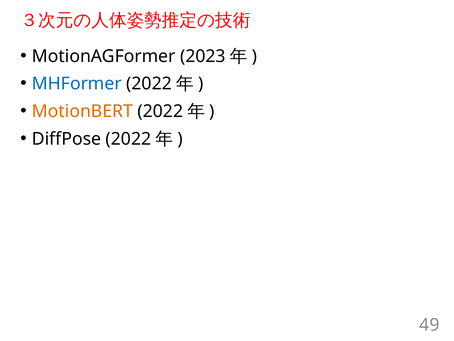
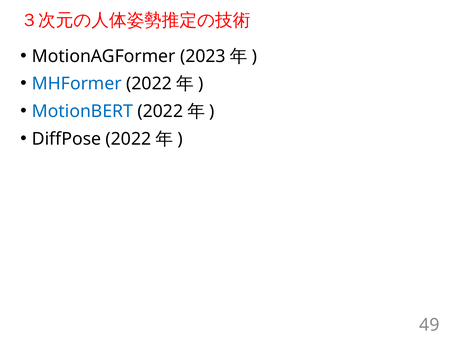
MotionBERT colour: orange -> blue (82, 111)
